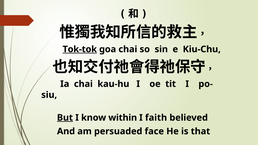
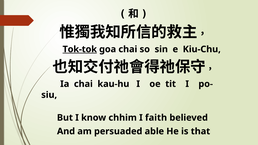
But underline: present -> none (65, 118)
within: within -> chhim (123, 118)
face: face -> able (154, 131)
